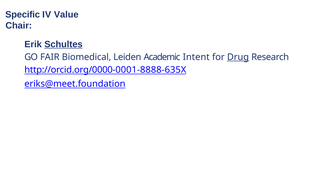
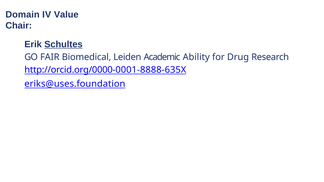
Specific: Specific -> Domain (23, 15)
Intent: Intent -> Ability (196, 57)
Drug underline: present -> none (238, 57)
eriks@meet.foundation: eriks@meet.foundation -> eriks@uses.foundation (75, 84)
